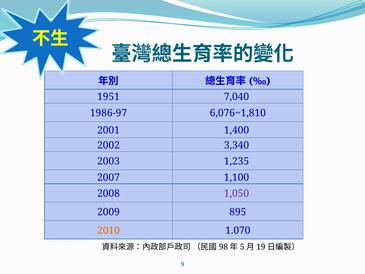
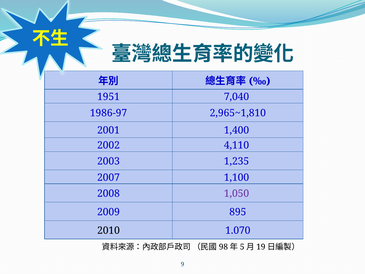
6,076~1,810: 6,076~1,810 -> 2,965~1,810 (238, 113)
3,340: 3,340 -> 4,110 (236, 145)
2010 colour: orange -> black (108, 230)
